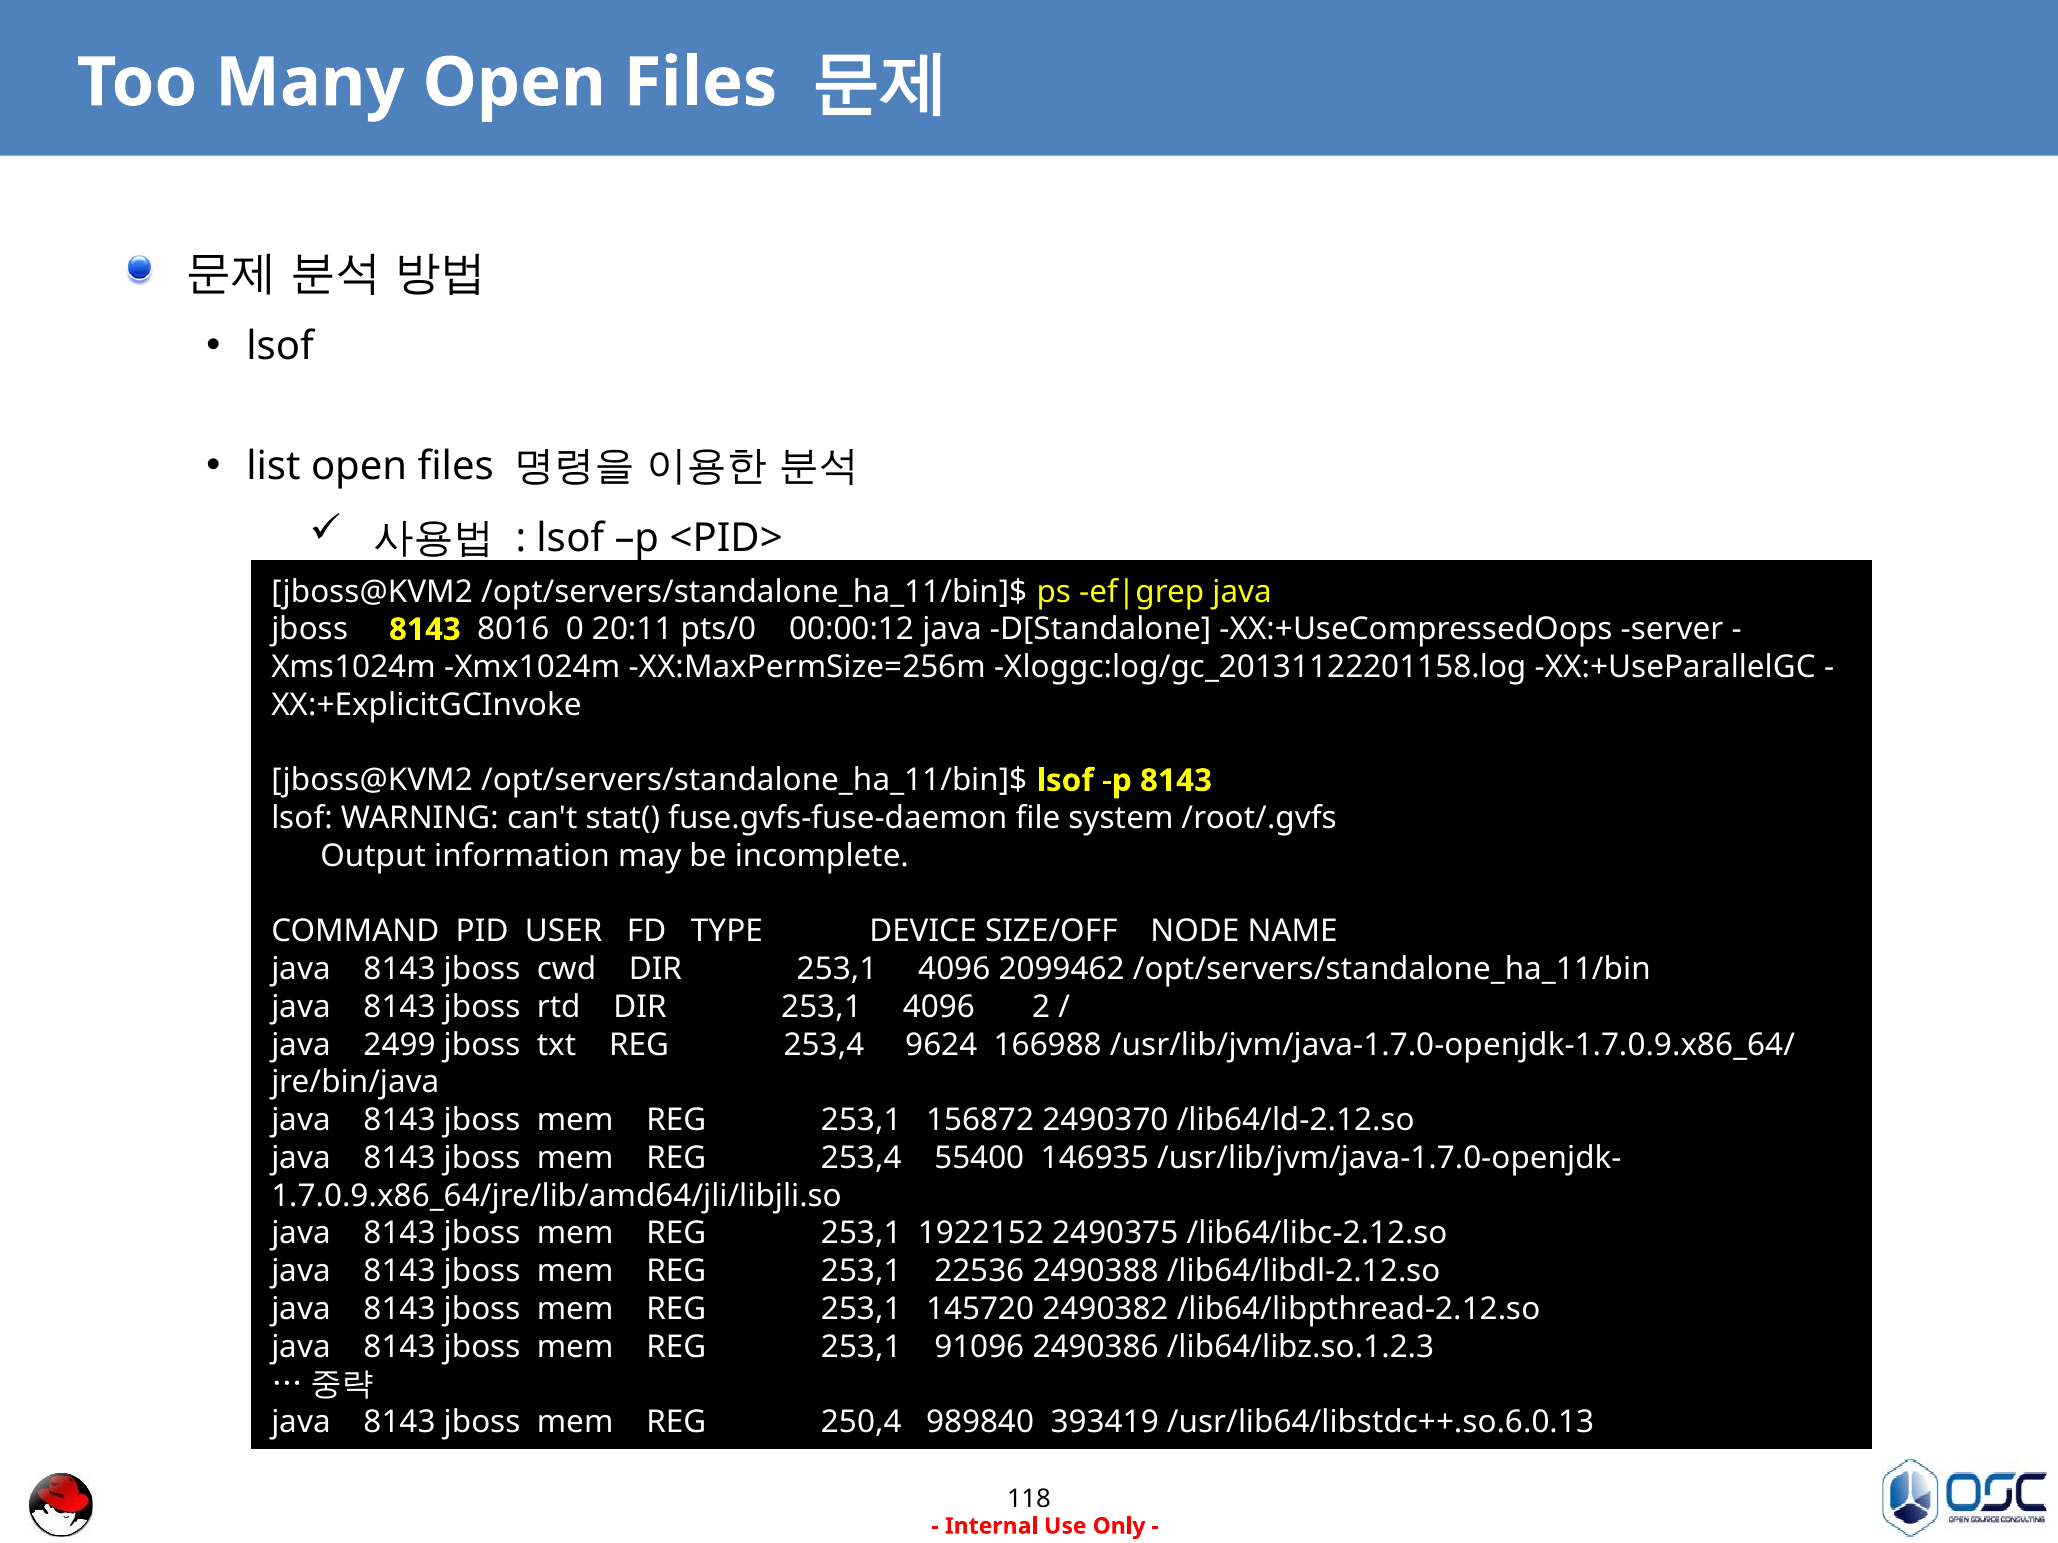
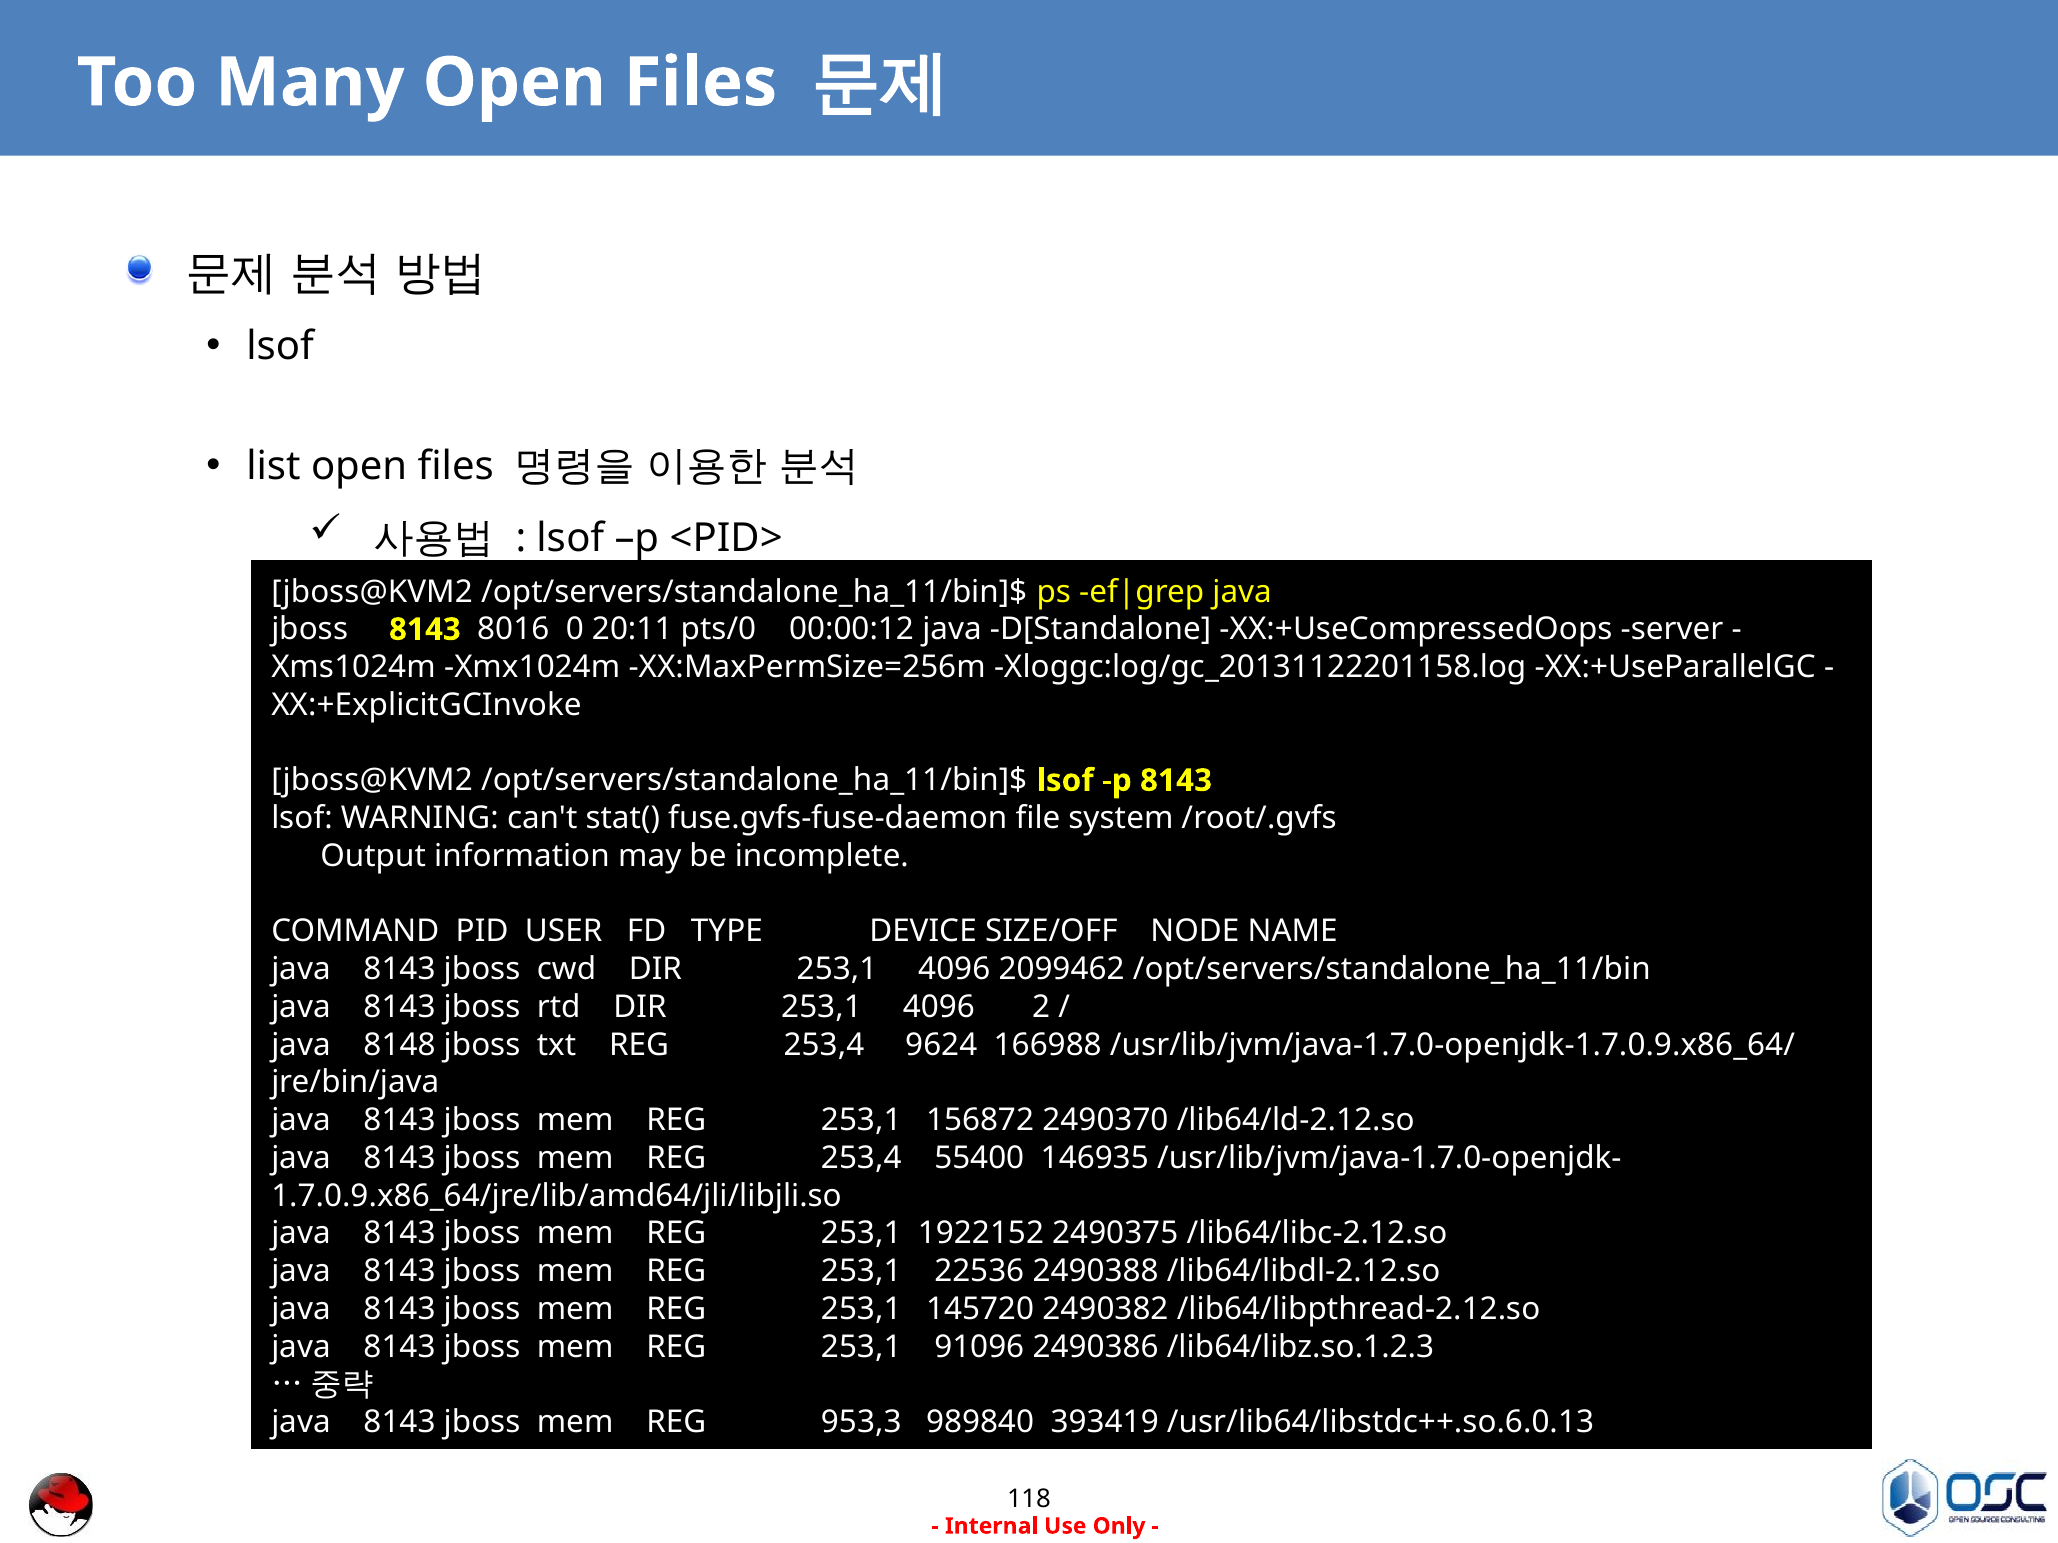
2499: 2499 -> 8148 (400, 1045)
250,4: 250,4 -> 953,3 (861, 1423)
